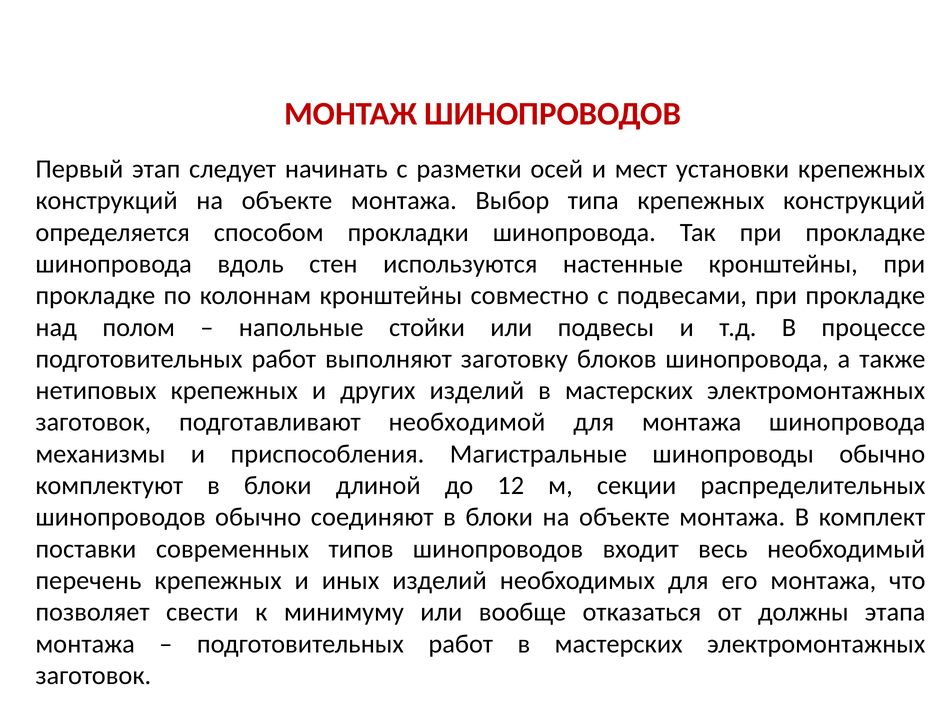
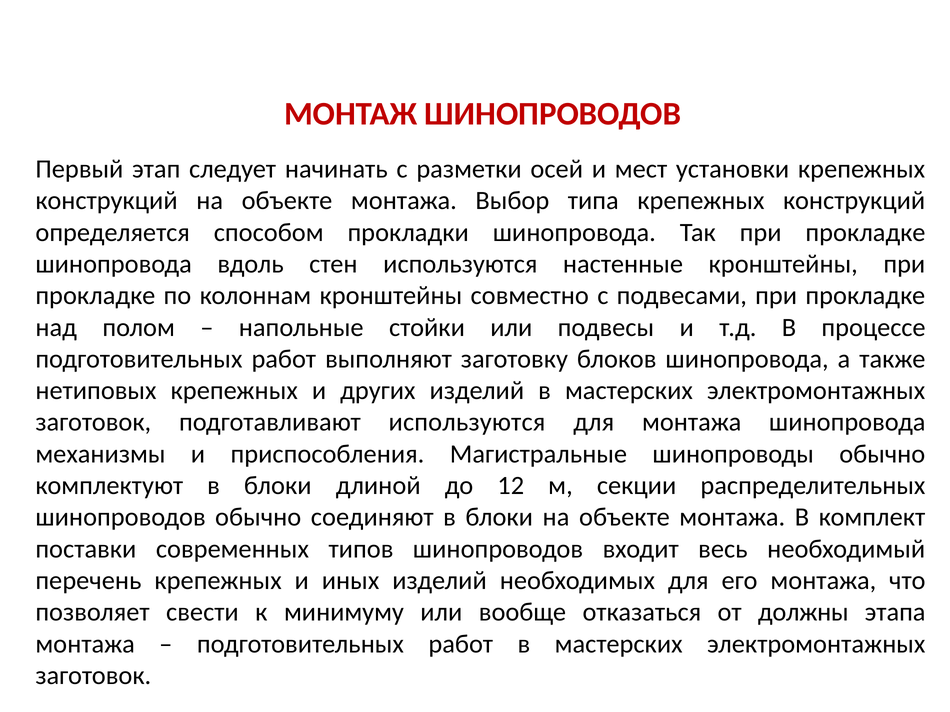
подготавливают необходимой: необходимой -> используются (467, 423)
